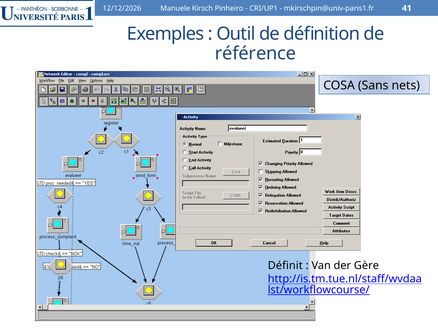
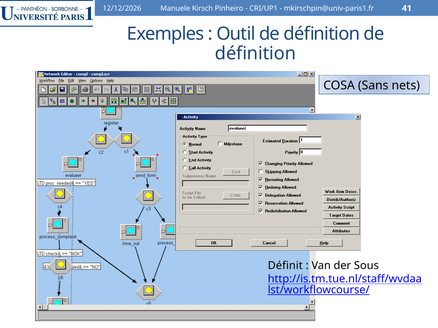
référence: référence -> définition (255, 54)
Gère: Gère -> Sous (366, 266)
